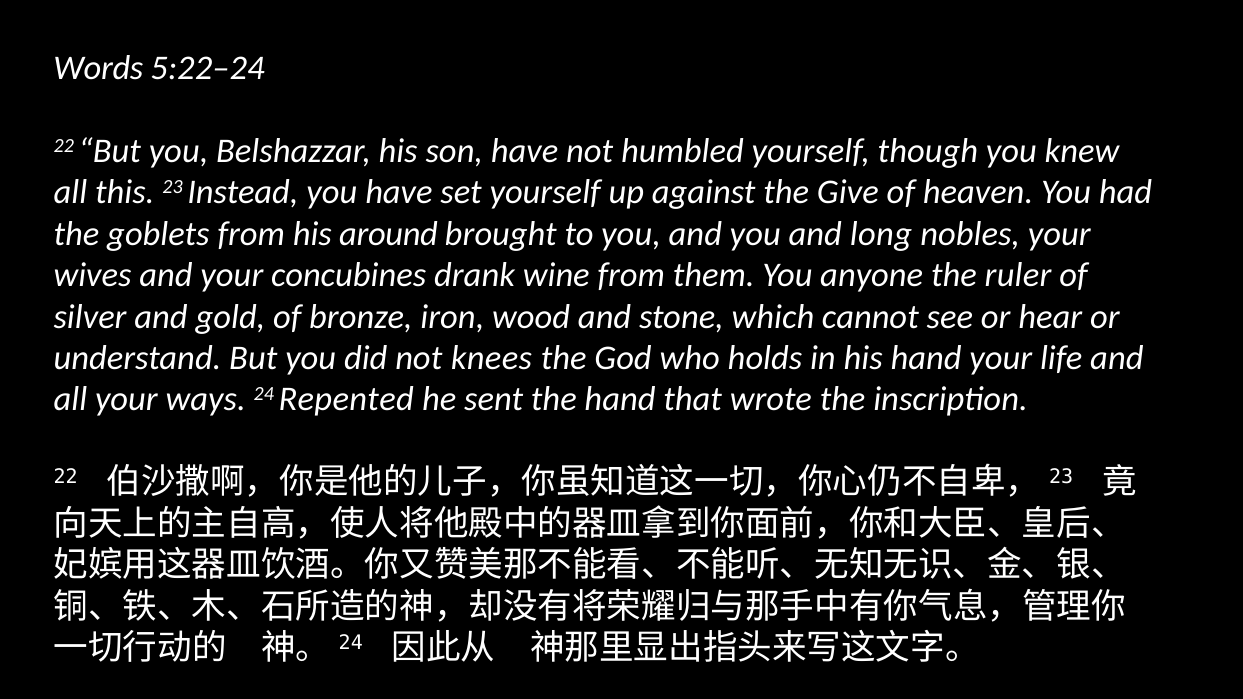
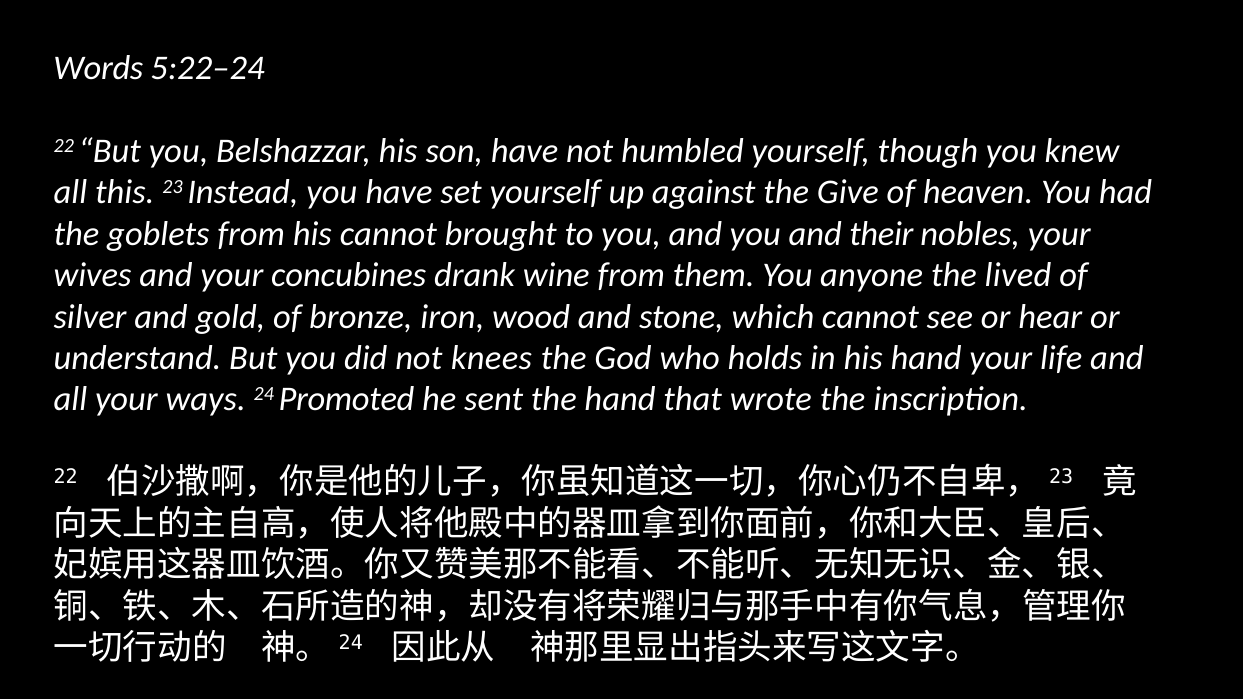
his around: around -> cannot (388, 234)
long: long -> their (881, 234)
ruler: ruler -> lived (1018, 275)
Repented: Repented -> Promoted (347, 400)
